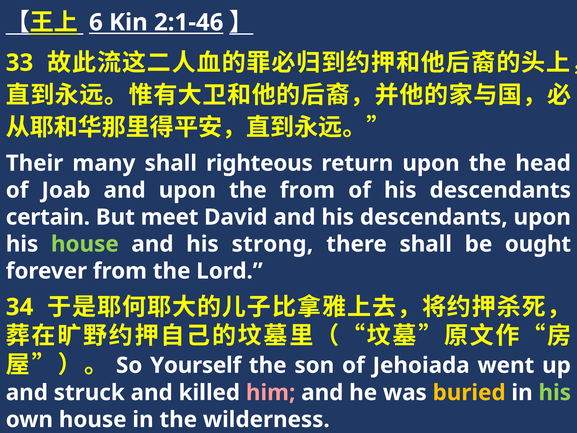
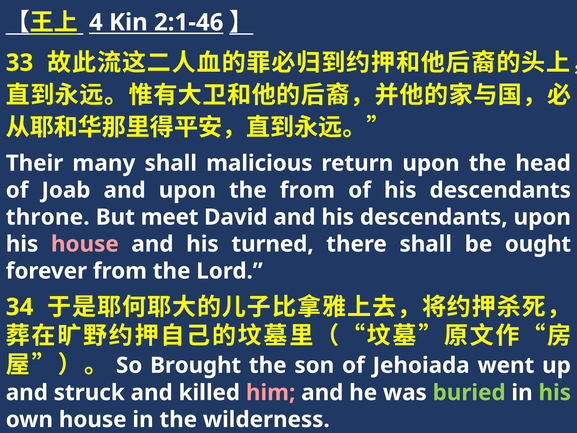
6: 6 -> 4 (96, 22)
righteous: righteous -> malicious (259, 163)
certain: certain -> throne (48, 217)
house colour: light green -> pink (85, 244)
strong: strong -> turned (273, 244)
Yourself: Yourself -> Brought (196, 365)
buried colour: yellow -> light green (469, 392)
